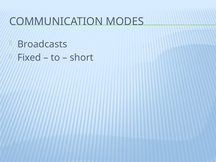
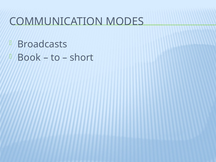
Fixed: Fixed -> Book (29, 58)
